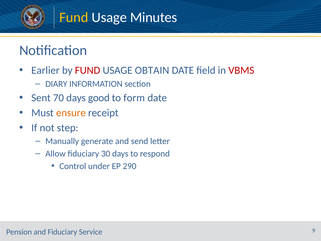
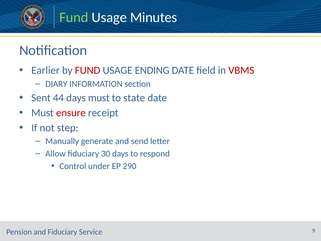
Fund colour: yellow -> light green (74, 17)
OBTAIN: OBTAIN -> ENDING (152, 70)
70: 70 -> 44 (58, 98)
days good: good -> must (99, 98)
form: form -> state (134, 98)
ensure colour: orange -> red (71, 113)
